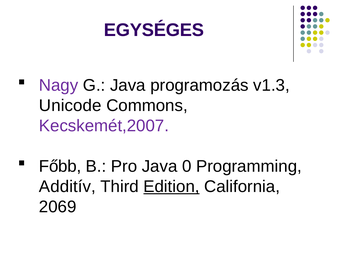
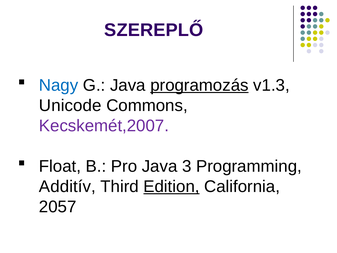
EGYSÉGES: EGYSÉGES -> SZEREPLŐ (154, 30)
Nagy colour: purple -> blue (59, 85)
programozás underline: none -> present (199, 85)
Főbb: Főbb -> Float (60, 166)
0: 0 -> 3 (187, 166)
2069: 2069 -> 2057 (58, 207)
